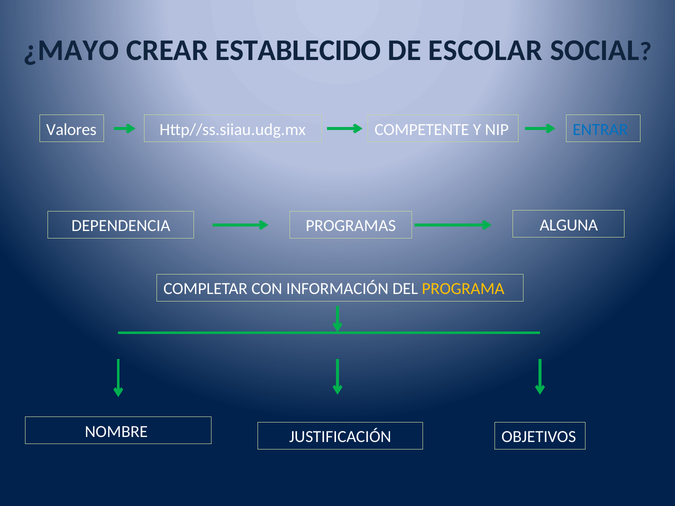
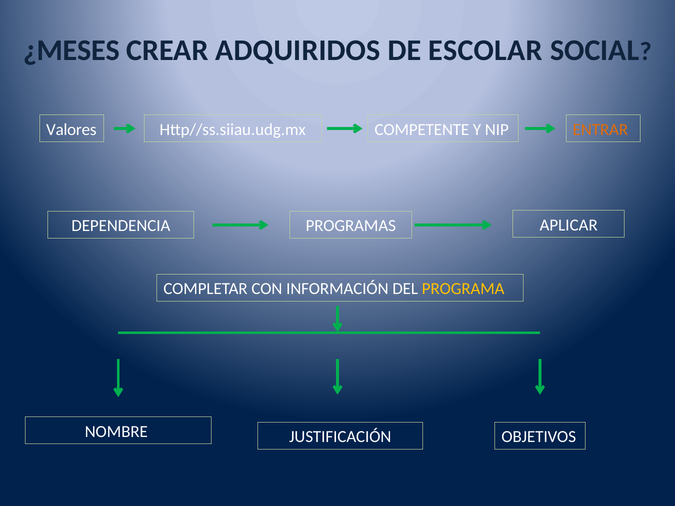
¿MAYO: ¿MAYO -> ¿MESES (71, 50)
ESTABLECIDO: ESTABLECIDO -> ADQUIRIDOS (298, 50)
ENTRAR colour: blue -> orange (600, 130)
ALGUNA: ALGUNA -> APLICAR (569, 225)
